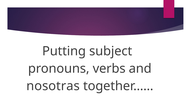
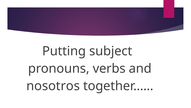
nosotras: nosotras -> nosotros (53, 86)
